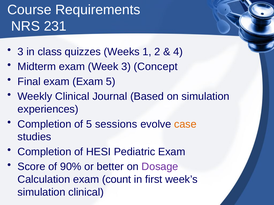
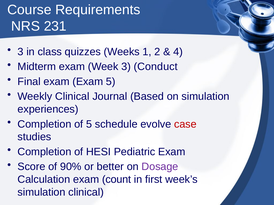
Concept: Concept -> Conduct (156, 67)
sessions: sessions -> schedule (116, 124)
case colour: orange -> red (185, 124)
